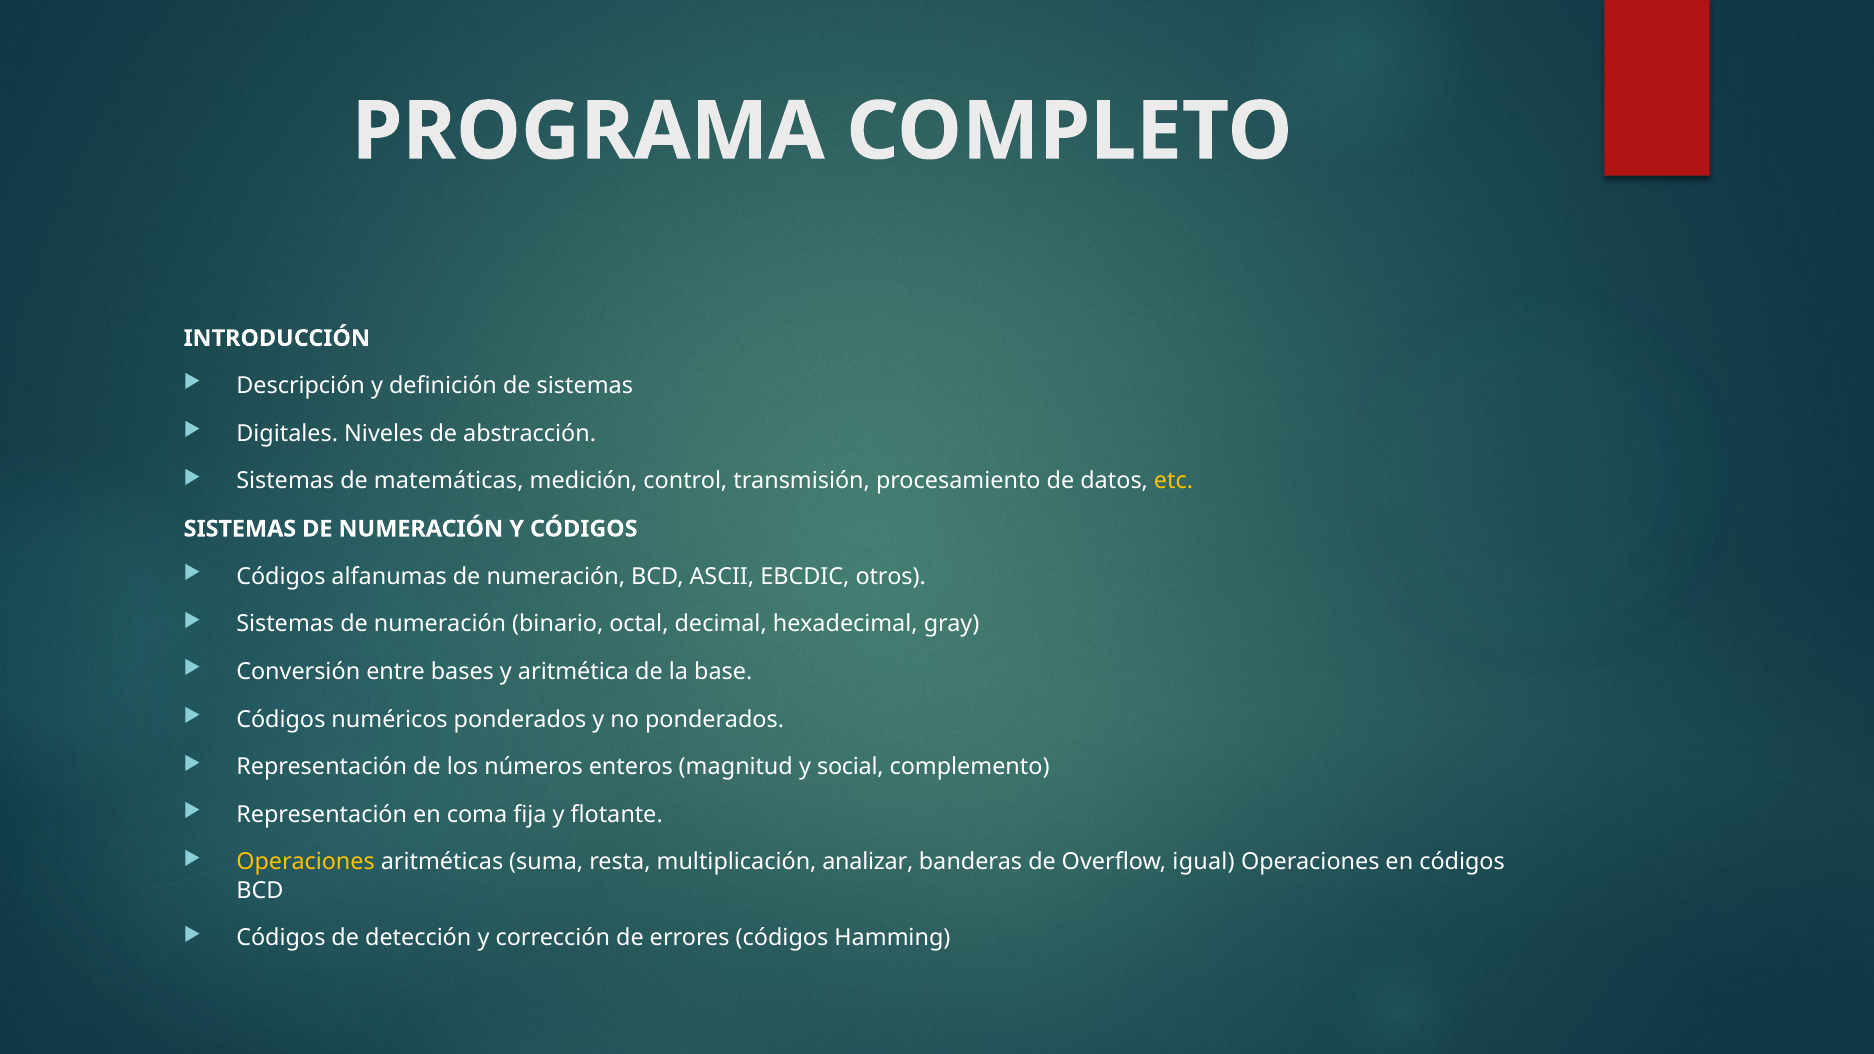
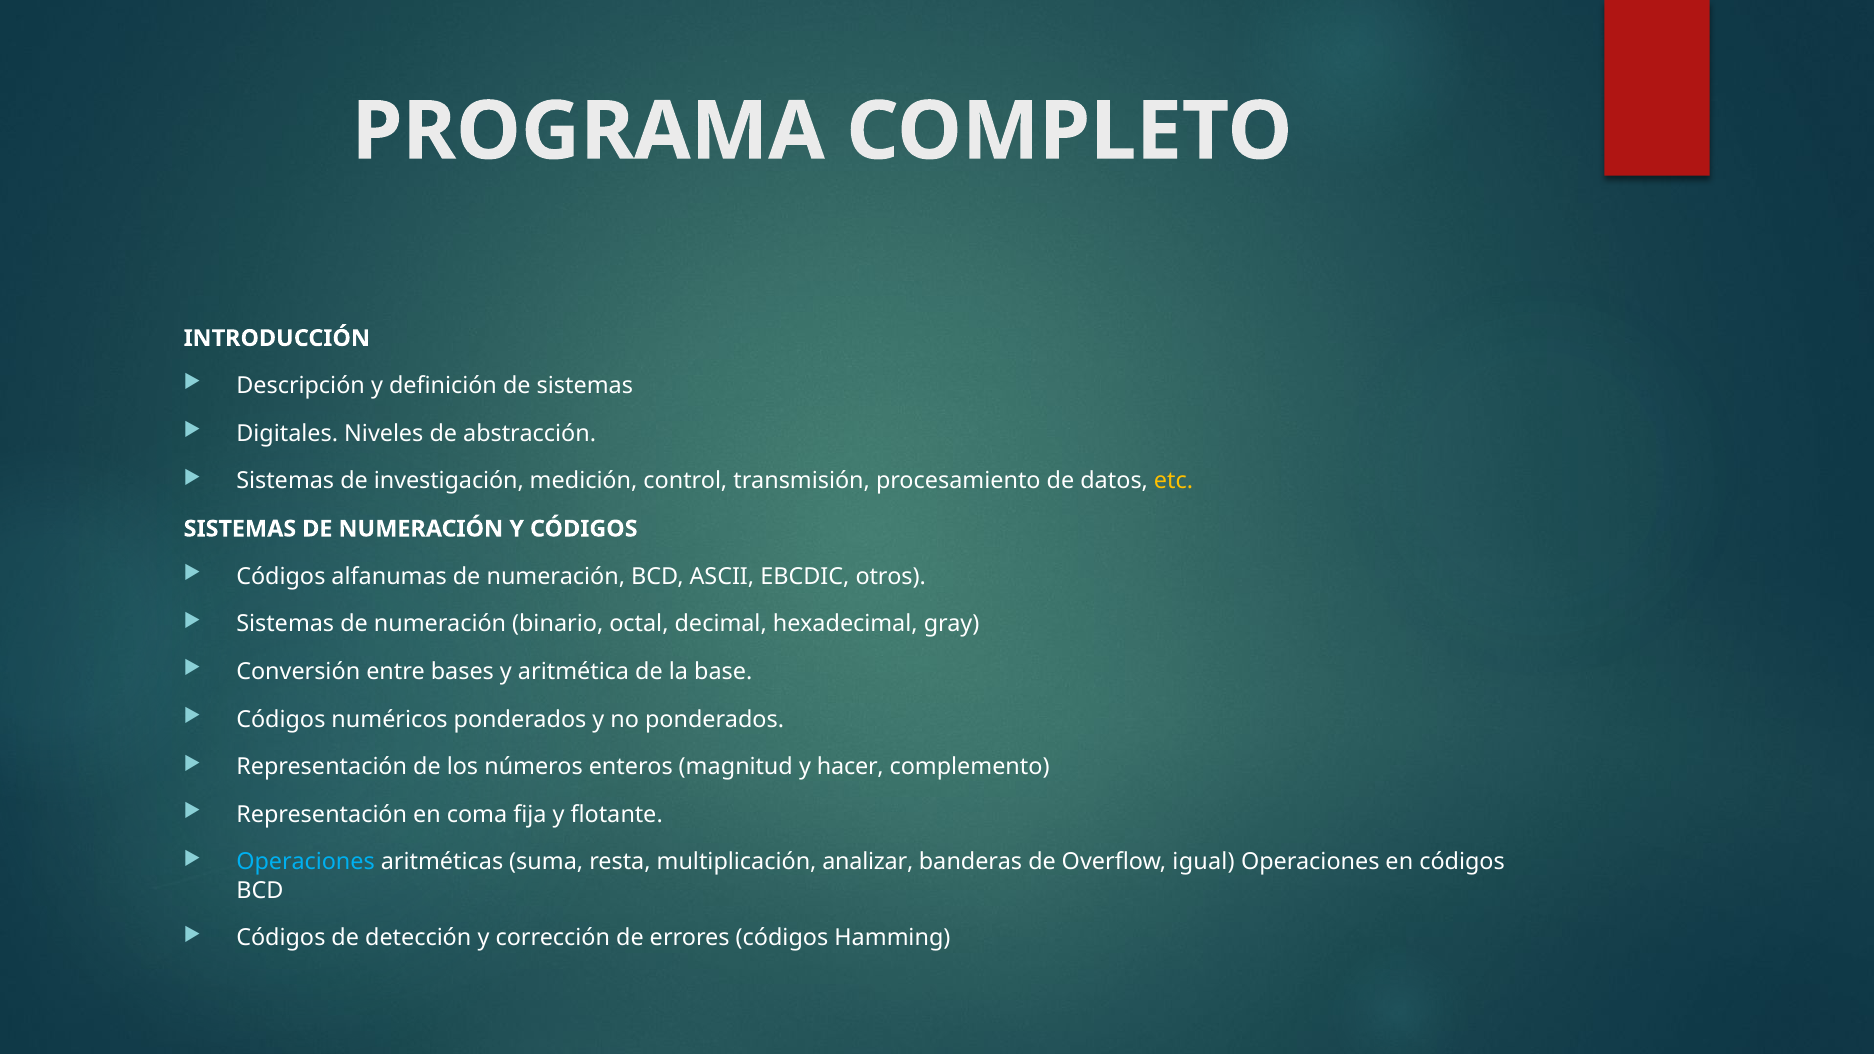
matemáticas: matemáticas -> investigación (449, 481)
social: social -> hacer (850, 767)
Operaciones colour: yellow -> light blue (306, 862)
